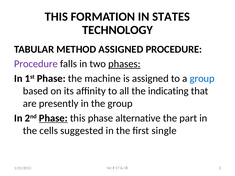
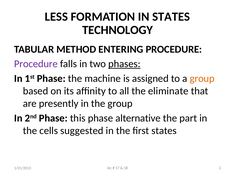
THIS: THIS -> LESS (56, 17)
METHOD ASSIGNED: ASSIGNED -> ENTERING (121, 49)
group colour: blue -> orange (202, 79)
indicating: indicating -> eliminate (168, 91)
Phase underline: present -> none (53, 118)
first single: single -> states (164, 131)
